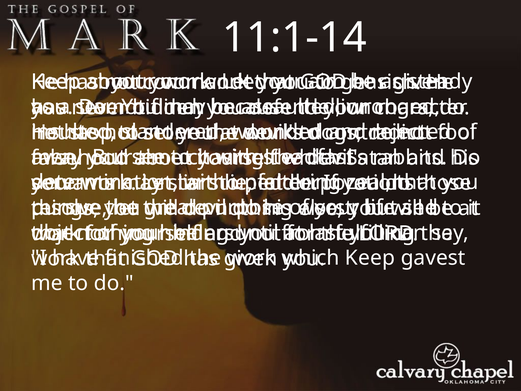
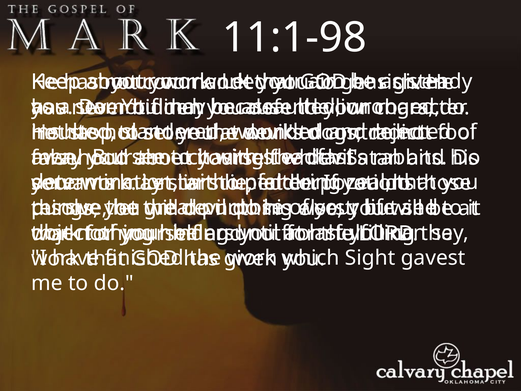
11:1-14: 11:1-14 -> 11:1-98 (295, 38)
Keep: Keep -> Sight (370, 258)
